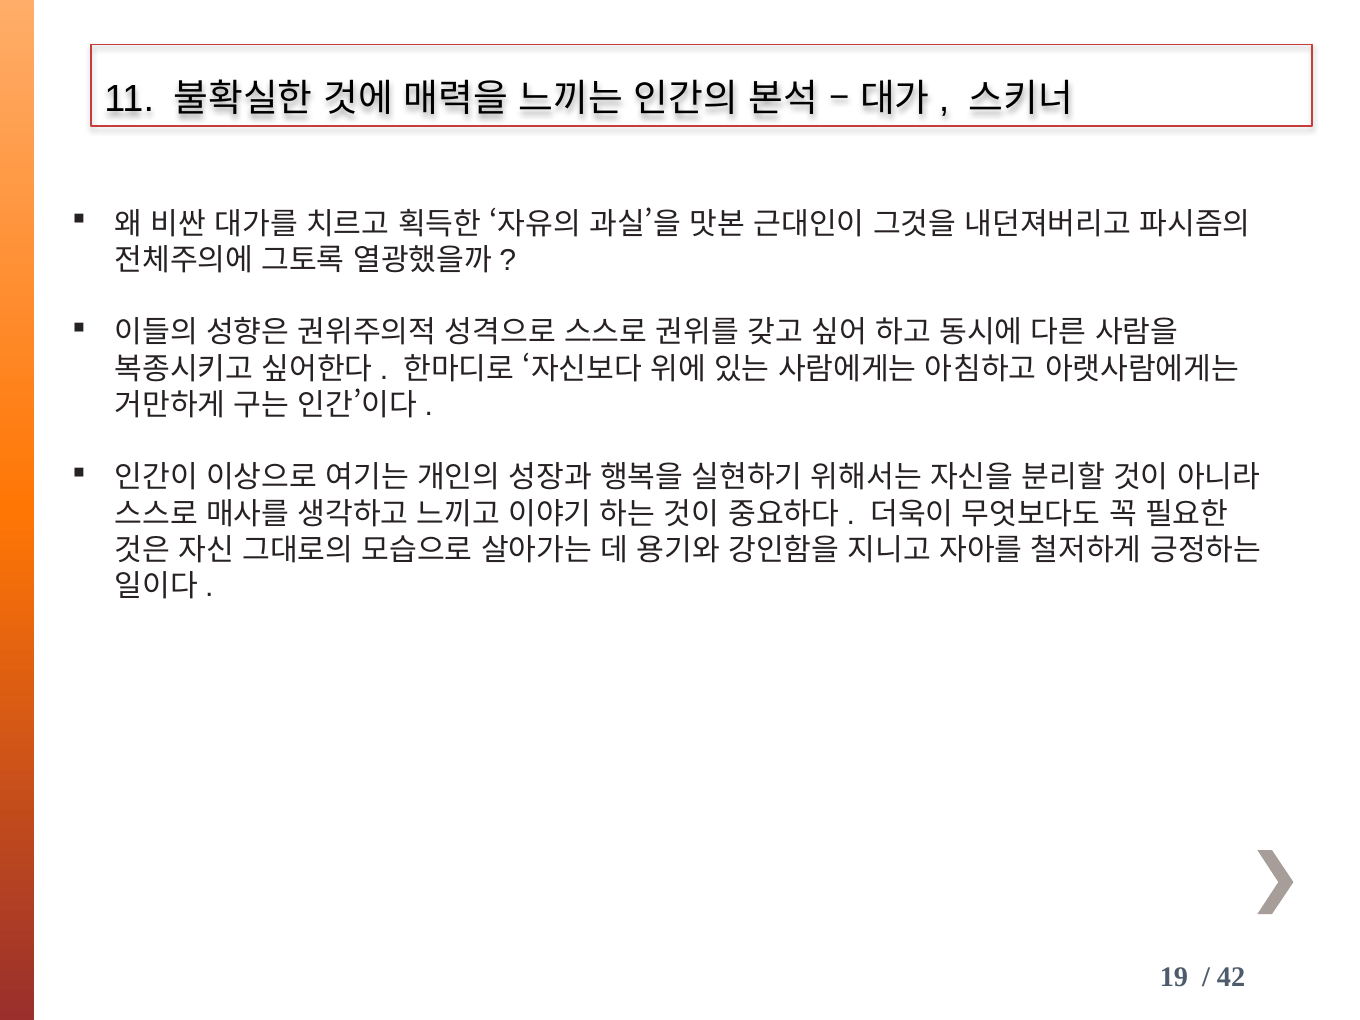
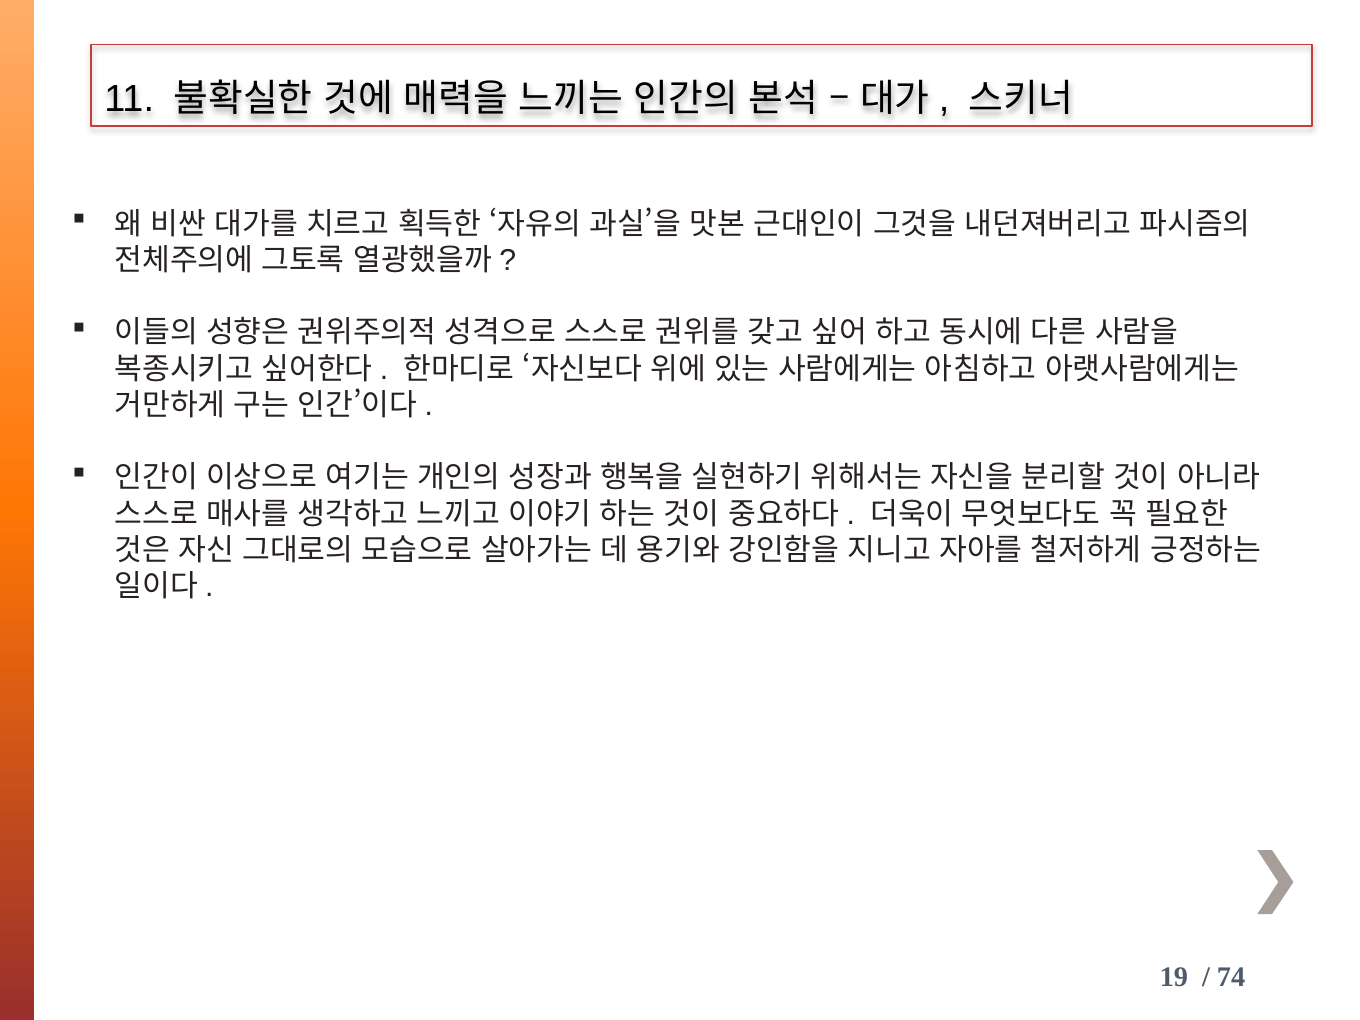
42: 42 -> 74 (1231, 977)
